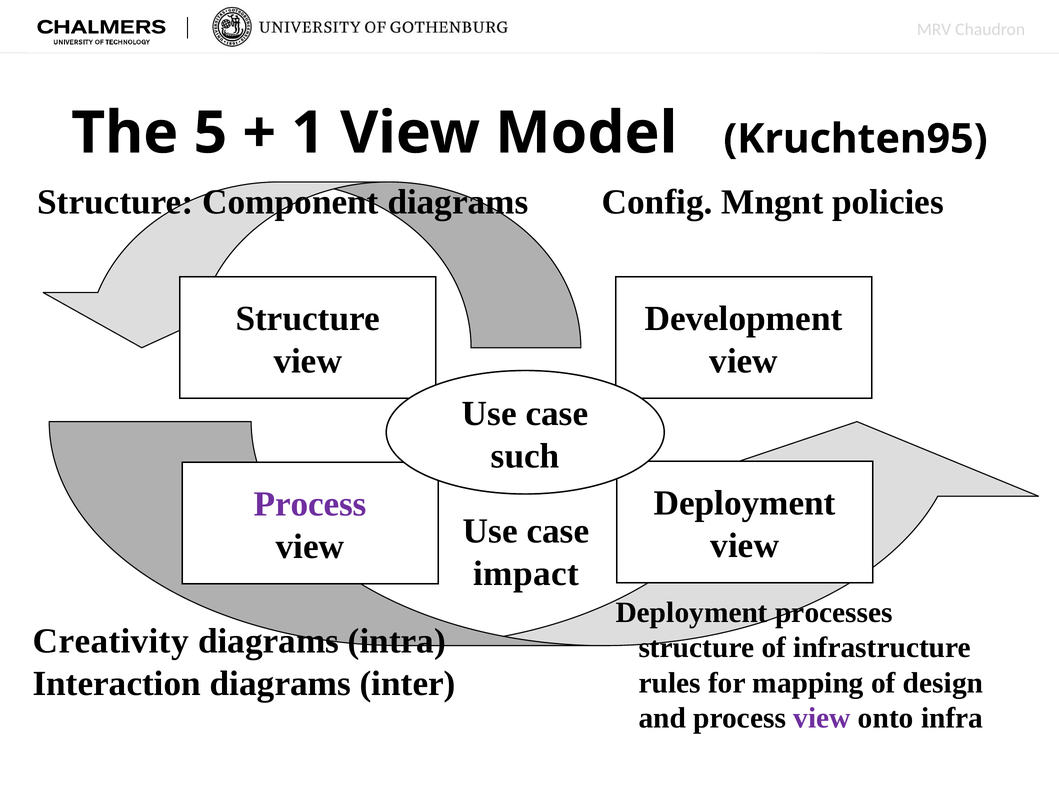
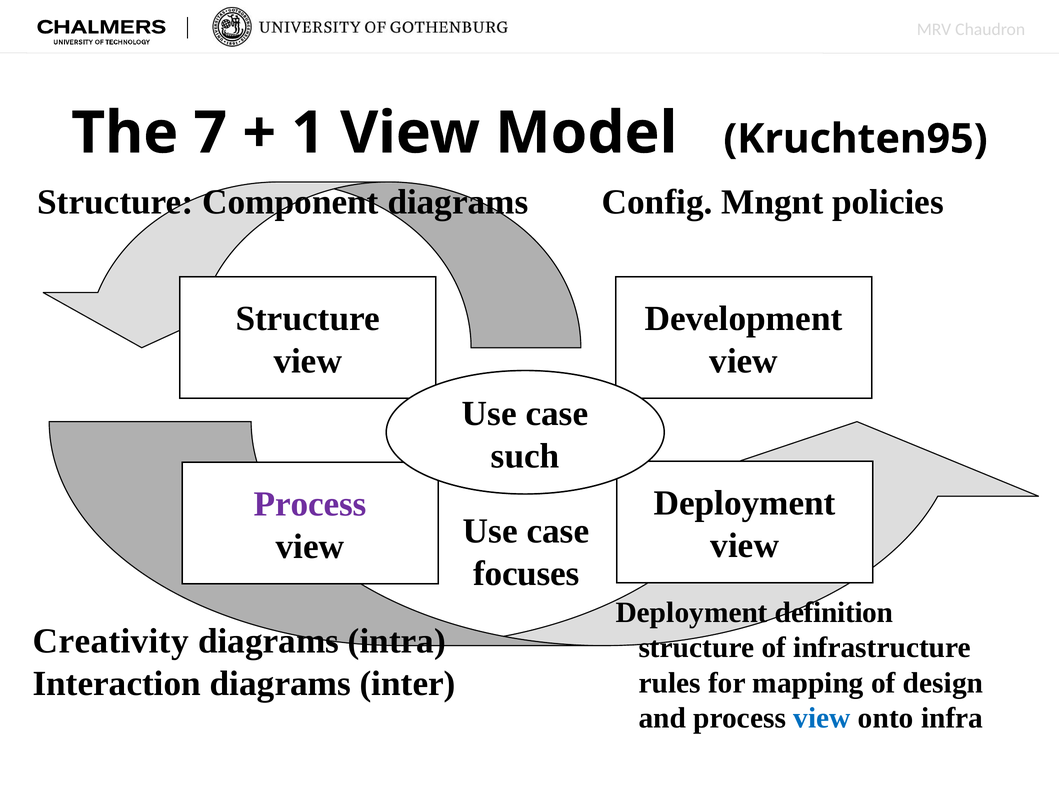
5: 5 -> 7 (210, 133)
impact: impact -> focuses (526, 574)
processes: processes -> definition (834, 613)
view colour: purple -> blue (822, 718)
